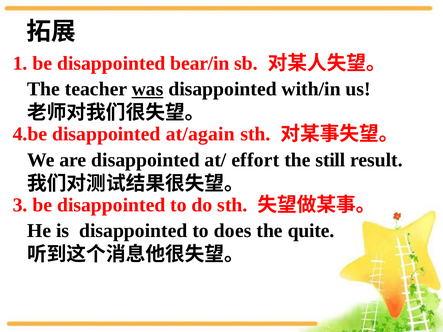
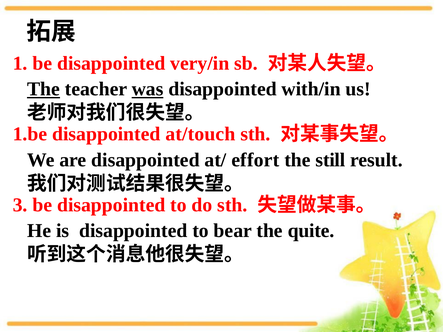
bear/in: bear/in -> very/in (200, 63)
The underline: none -> present (44, 89)
4.be: 4.be -> 1.be (30, 134)
at/again: at/again -> at/touch (200, 134)
does: does -> bear (233, 231)
